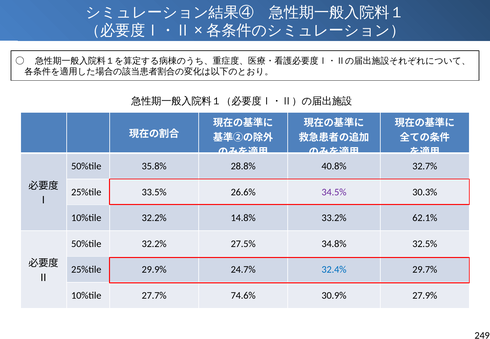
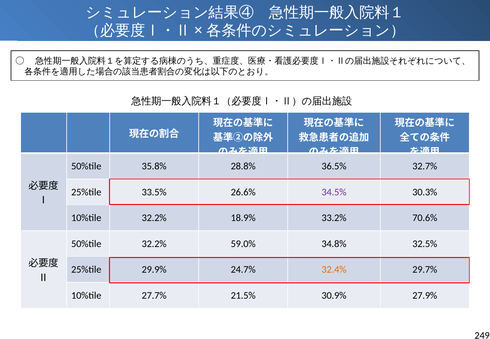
40.8%: 40.8% -> 36.5% (334, 166)
14.8%: 14.8% -> 18.9% (243, 218)
62.1%: 62.1% -> 70.6% (425, 218)
27.5%: 27.5% -> 59.0% (243, 244)
32.4% colour: blue -> orange (334, 270)
74.6%: 74.6% -> 21.5% (243, 296)
